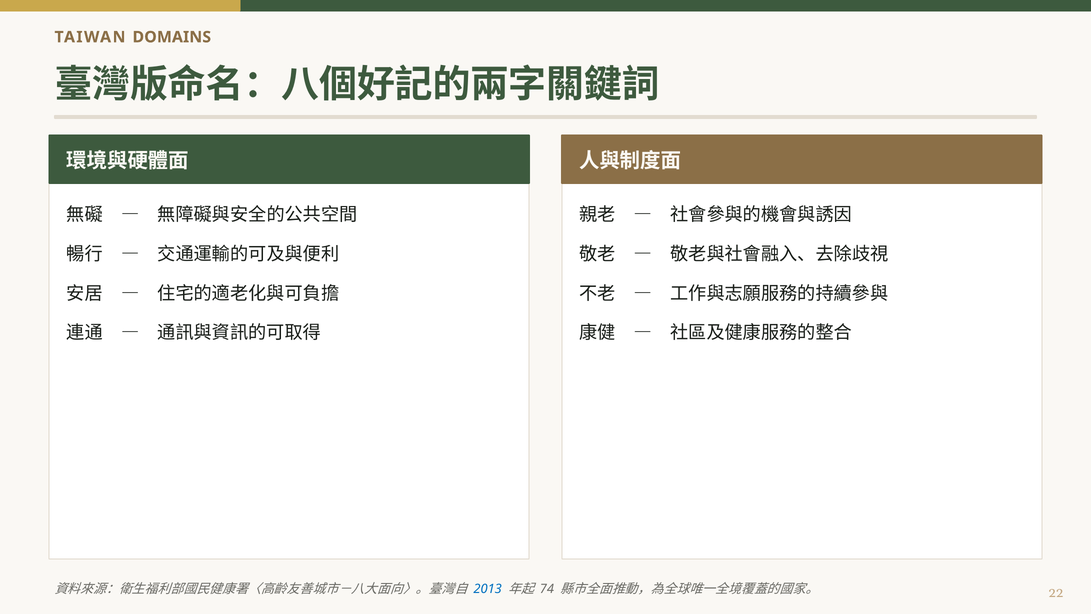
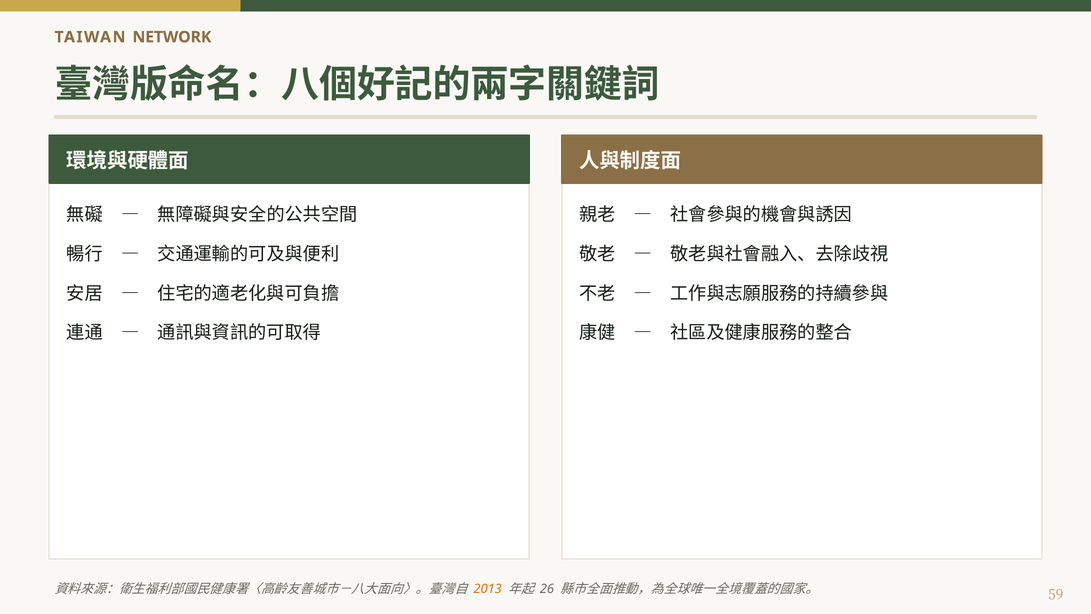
DOMAINS: DOMAINS -> NETWORK (172, 37)
2013 colour: blue -> orange (488, 589)
74: 74 -> 26 (547, 589)
22: 22 -> 59 (1056, 592)
